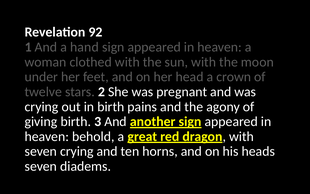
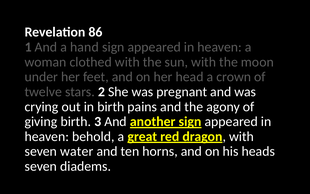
92: 92 -> 86 (95, 32)
seven crying: crying -> water (77, 151)
